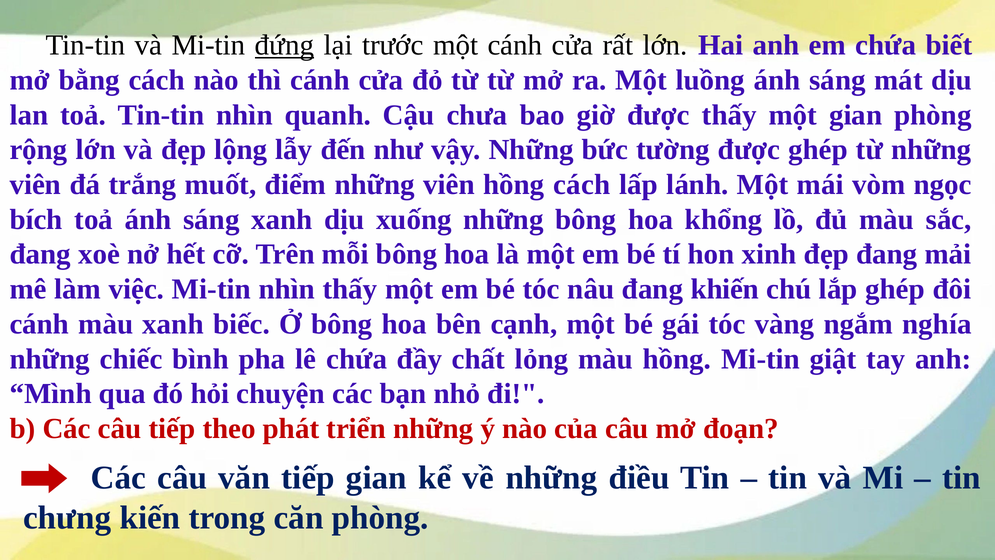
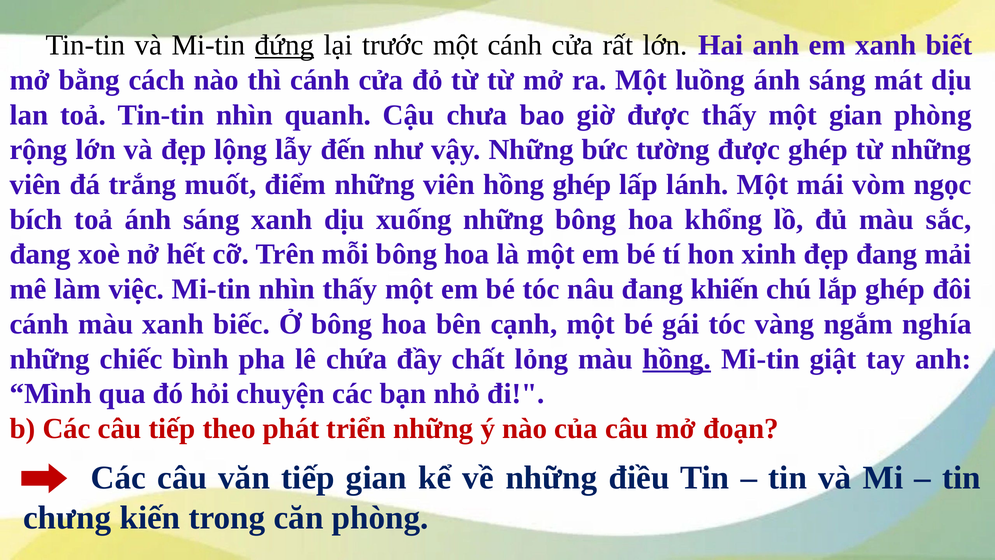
em chứa: chứa -> xanh (886, 45)
hồng cách: cách -> ghép (582, 185)
hồng underline: none -> present (677, 359)
